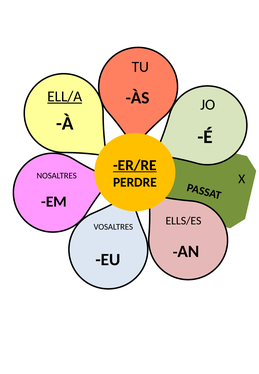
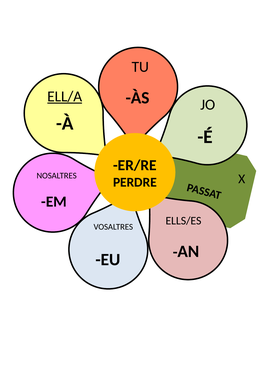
ER/RE underline: present -> none (135, 165)
